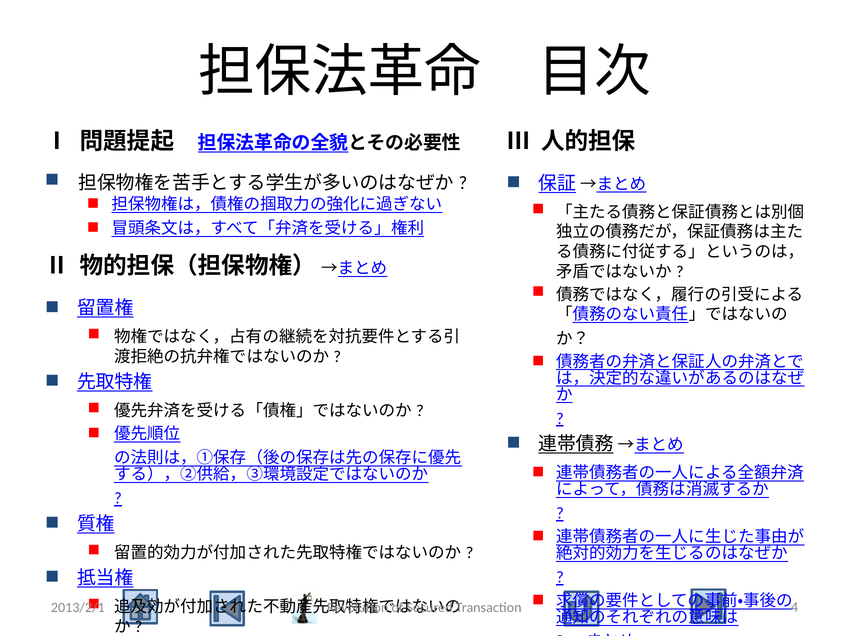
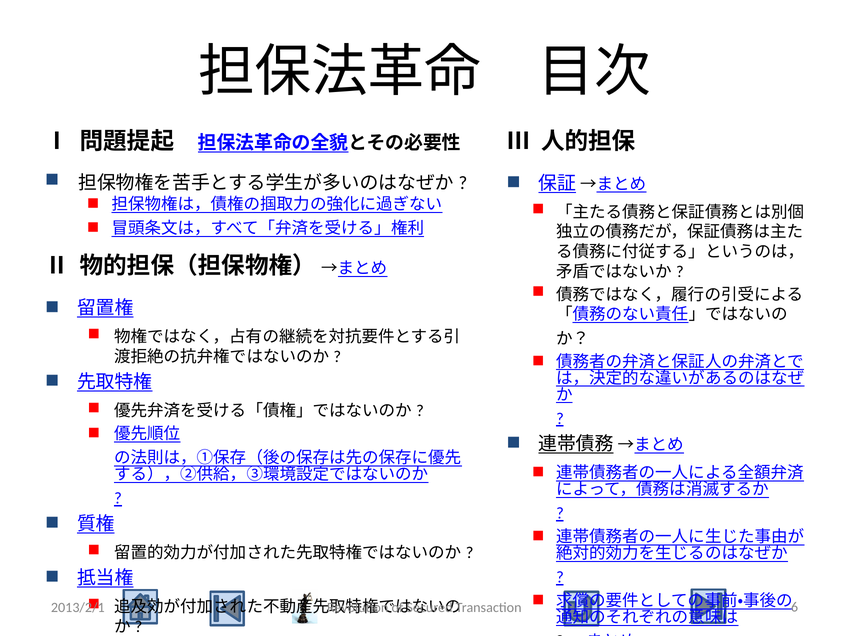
4: 4 -> 6 (795, 608)
